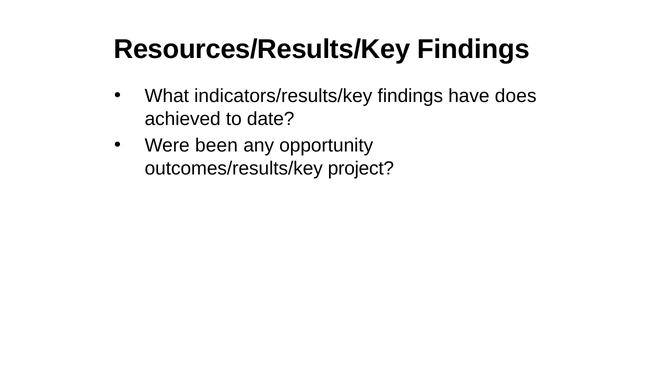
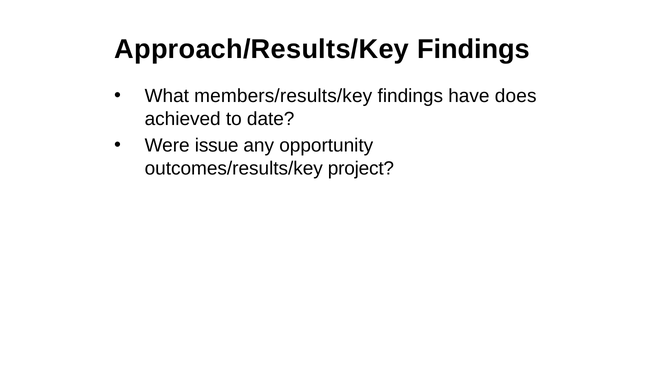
Resources/Results/Key: Resources/Results/Key -> Approach/Results/Key (262, 49)
indicators/results/key: indicators/results/key -> members/results/key (283, 96)
been: been -> issue (217, 145)
